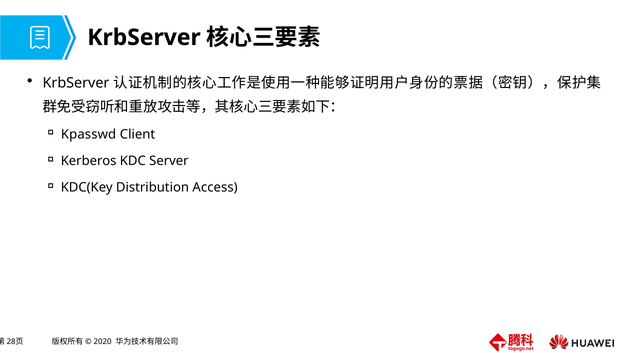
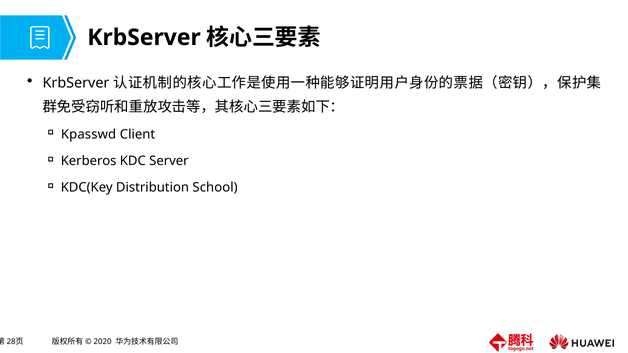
Access: Access -> School (215, 188)
